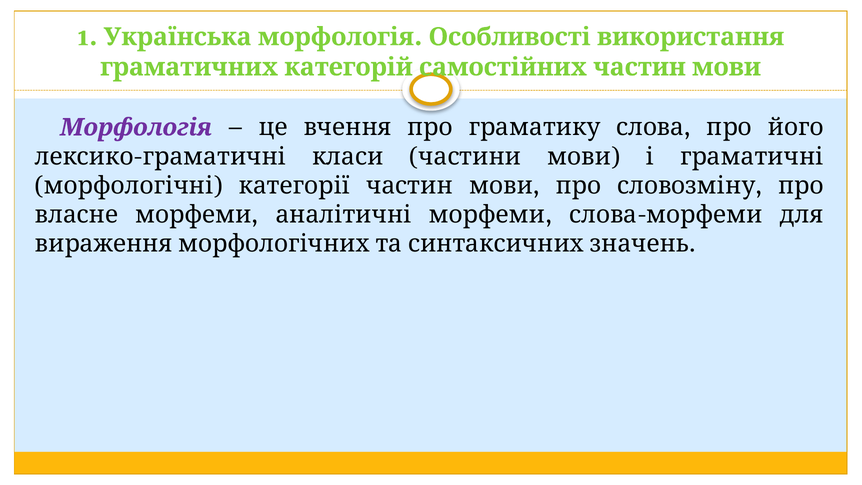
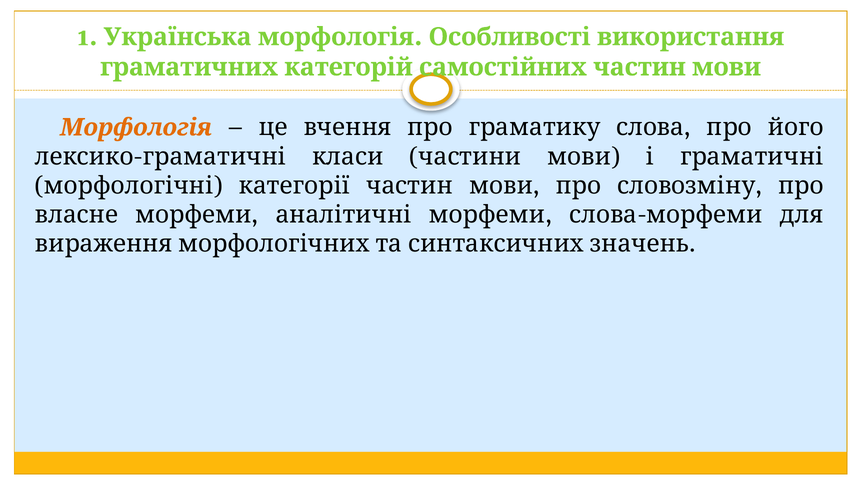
Морфологія colour: purple -> orange (136, 127)
